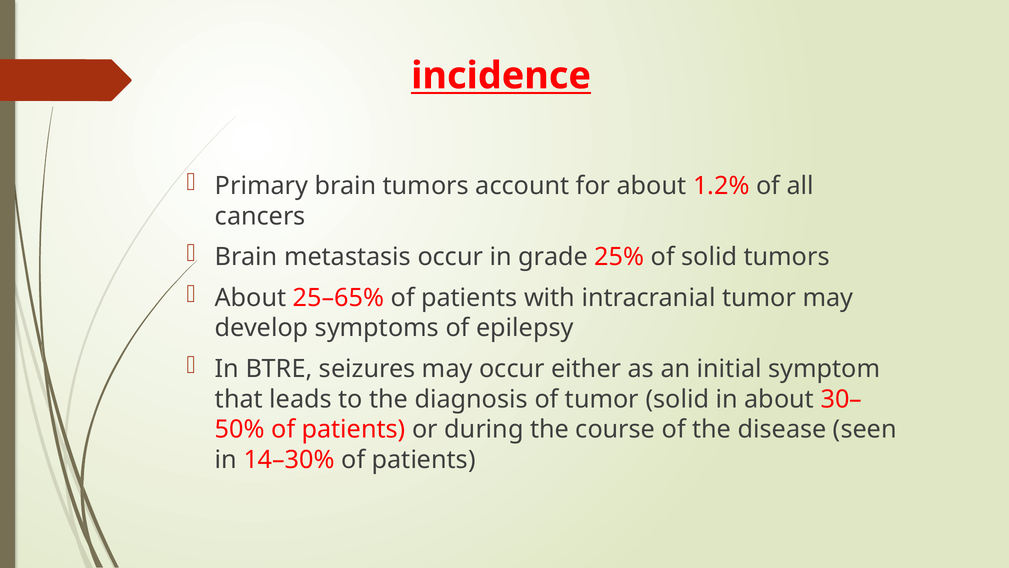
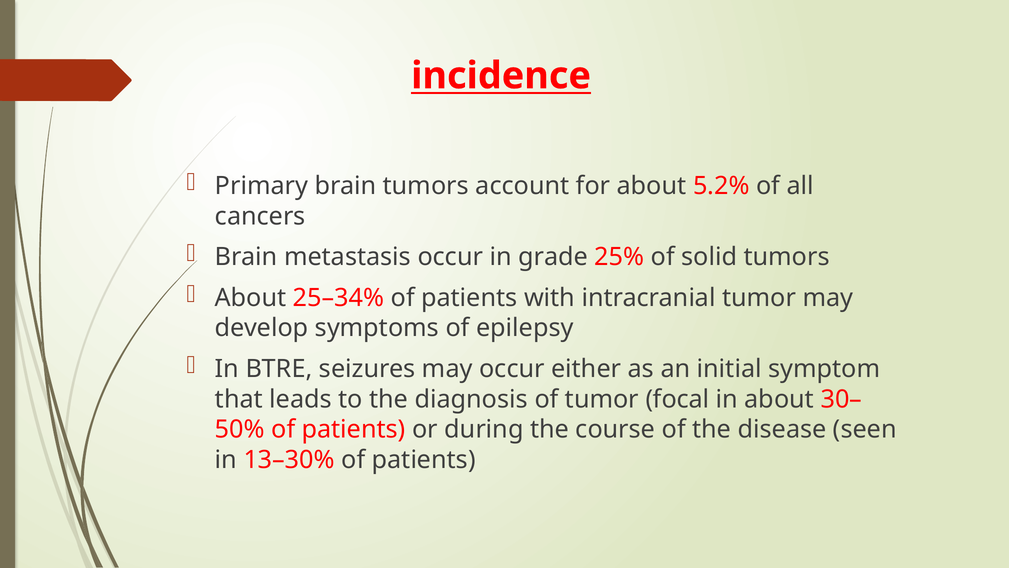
1.2%: 1.2% -> 5.2% (721, 186)
25–65%: 25–65% -> 25–34% (339, 298)
tumor solid: solid -> focal (677, 399)
14–30%: 14–30% -> 13–30% (289, 459)
